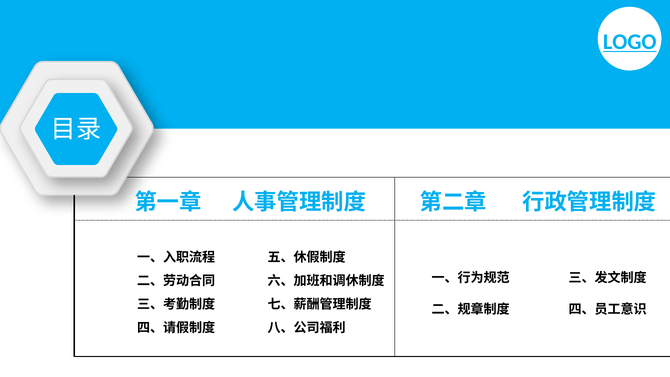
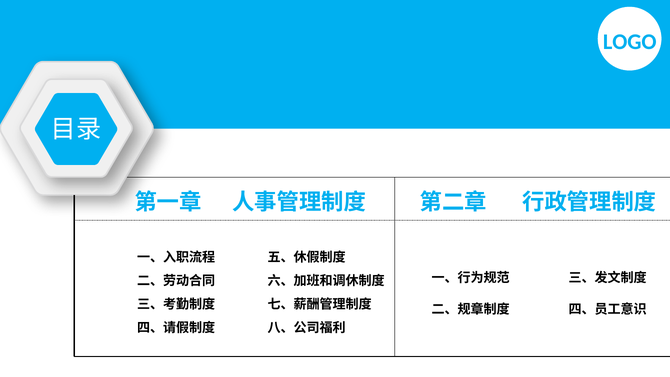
LOGO underline: present -> none (630, 42)
